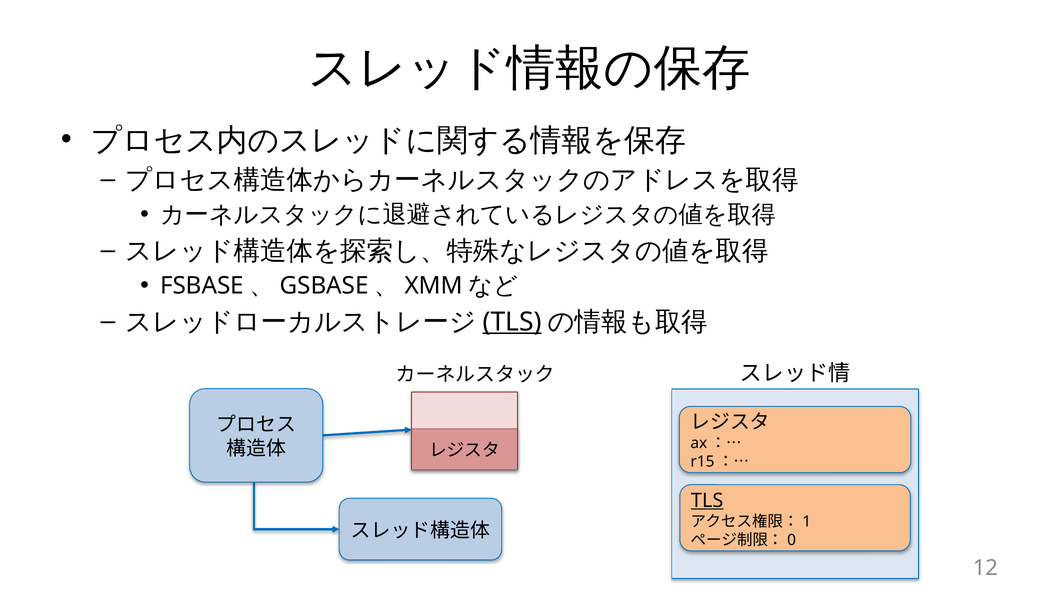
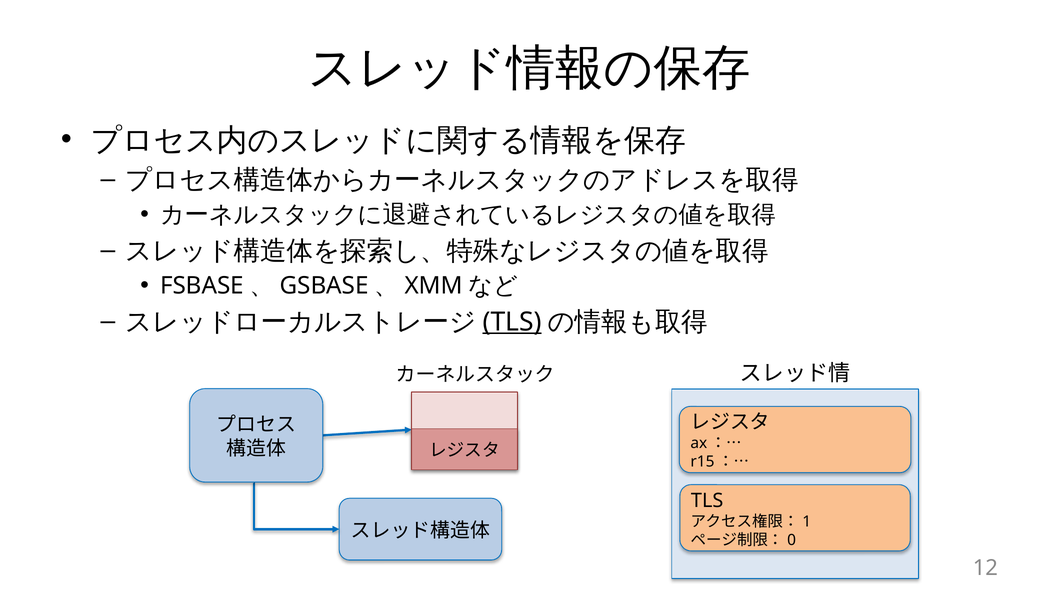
TLS underline: present -> none (707, 500)
